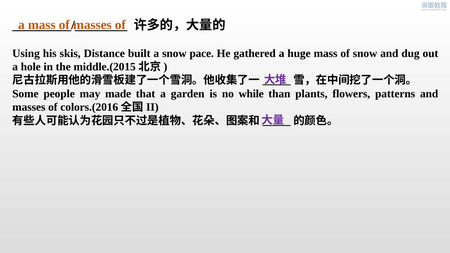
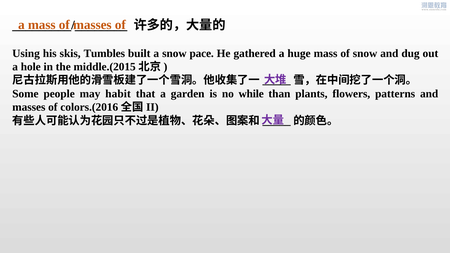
Distance: Distance -> Tumbles (104, 53)
made: made -> habit (118, 94)
